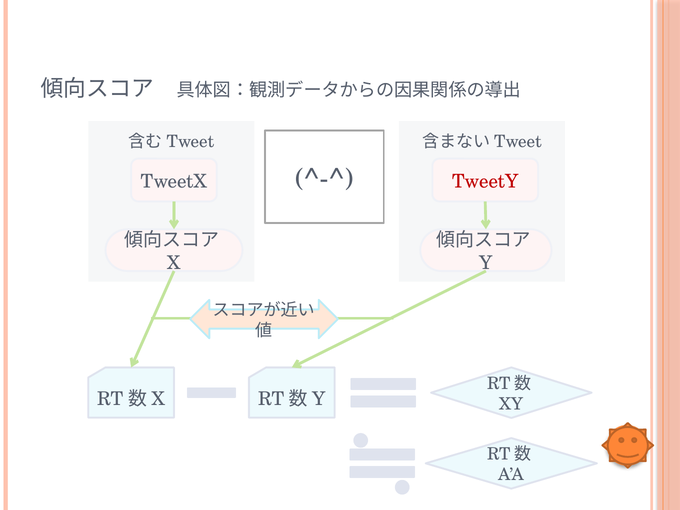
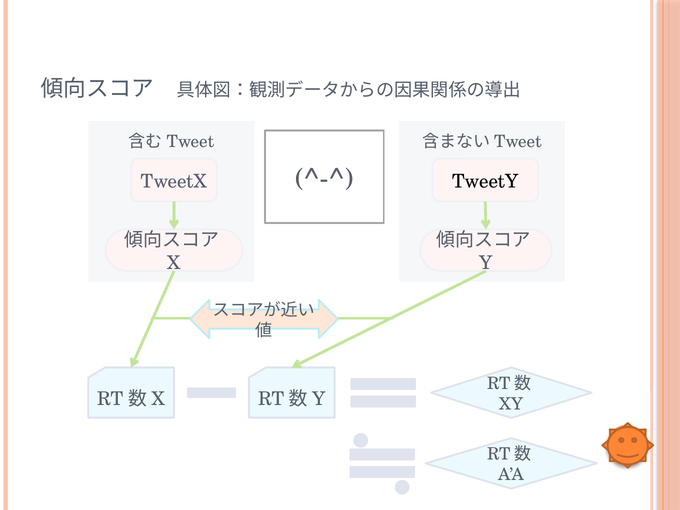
TweetY colour: red -> black (485, 181)
